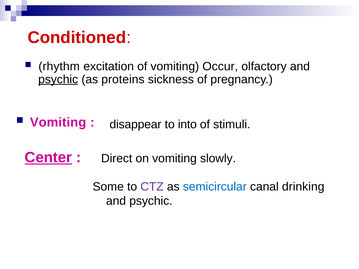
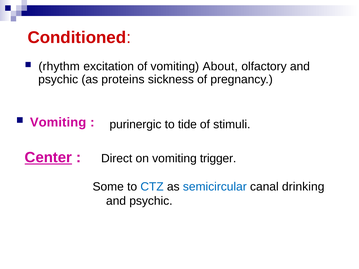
Occur: Occur -> About (220, 66)
psychic underline: present -> none (58, 79)
disappear: disappear -> purinergic (135, 125)
into: into -> tide (187, 125)
slowly: slowly -> trigger (218, 159)
CTZ colour: purple -> blue (152, 187)
